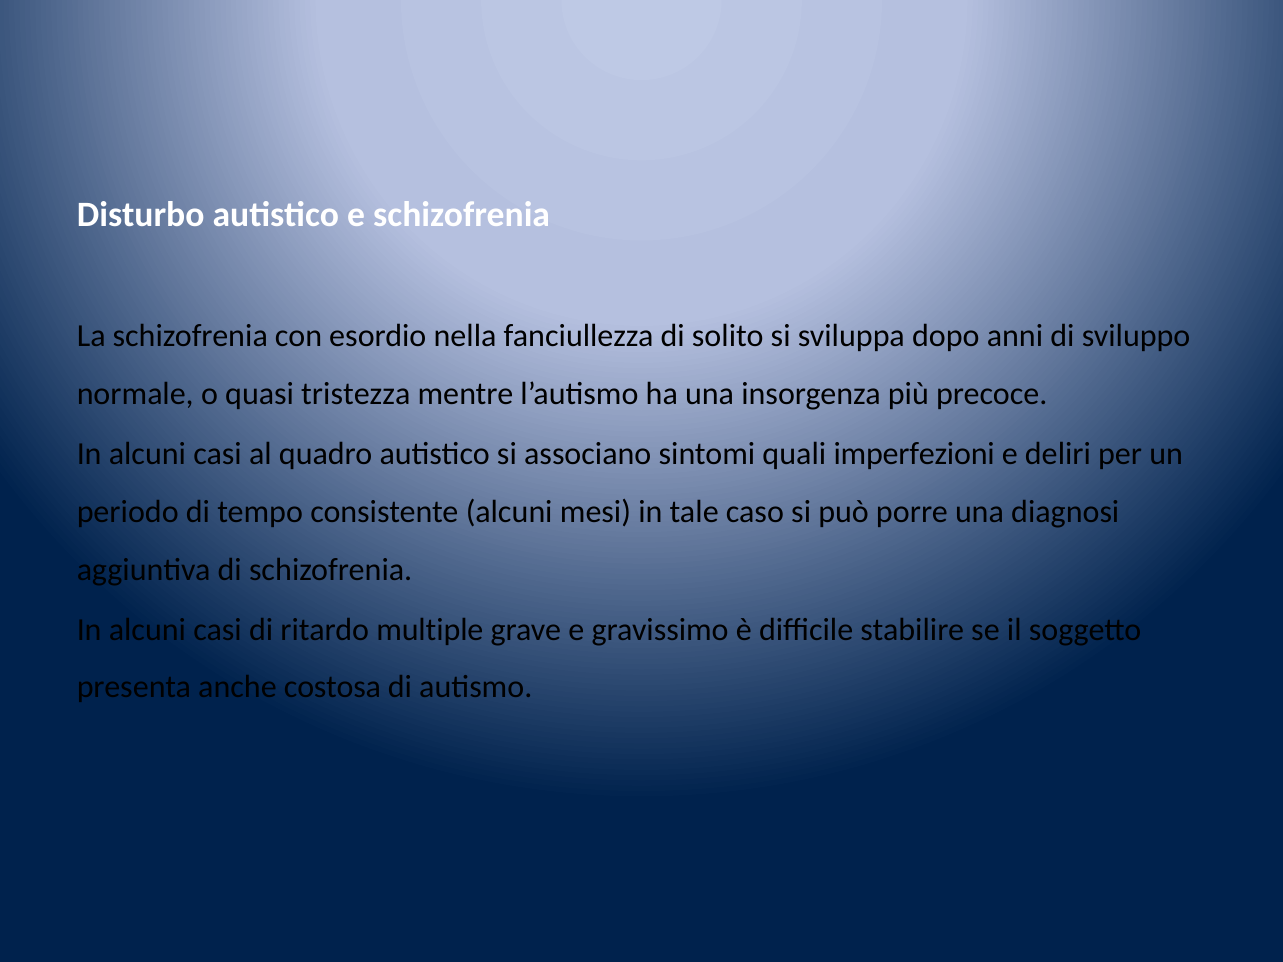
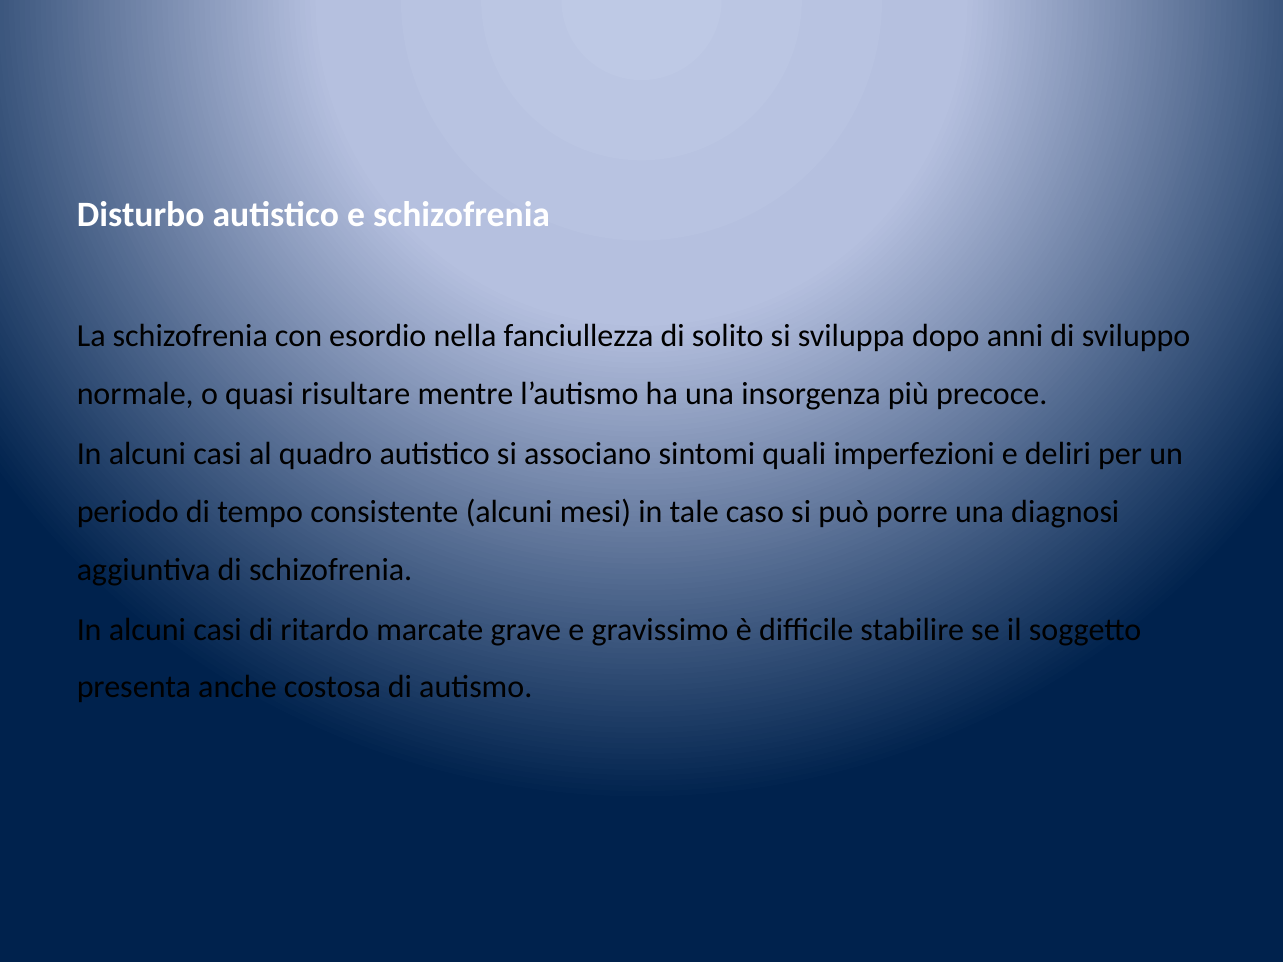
tristezza: tristezza -> risultare (356, 394)
multiple: multiple -> marcate (430, 630)
